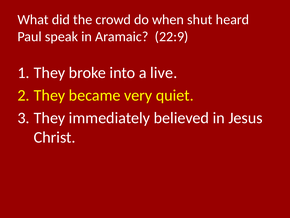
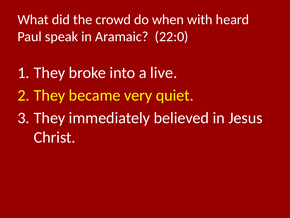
shut: shut -> with (200, 20)
22:9: 22:9 -> 22:0 (172, 37)
